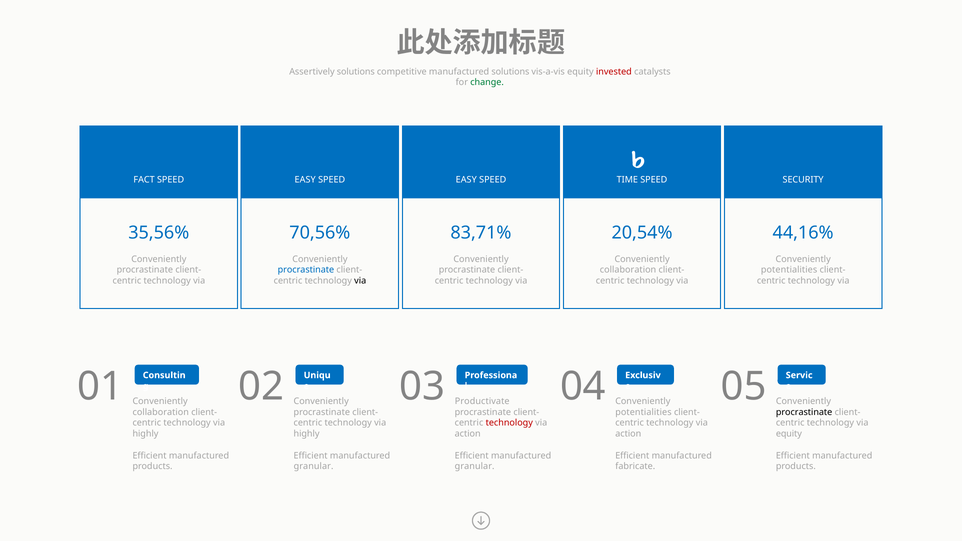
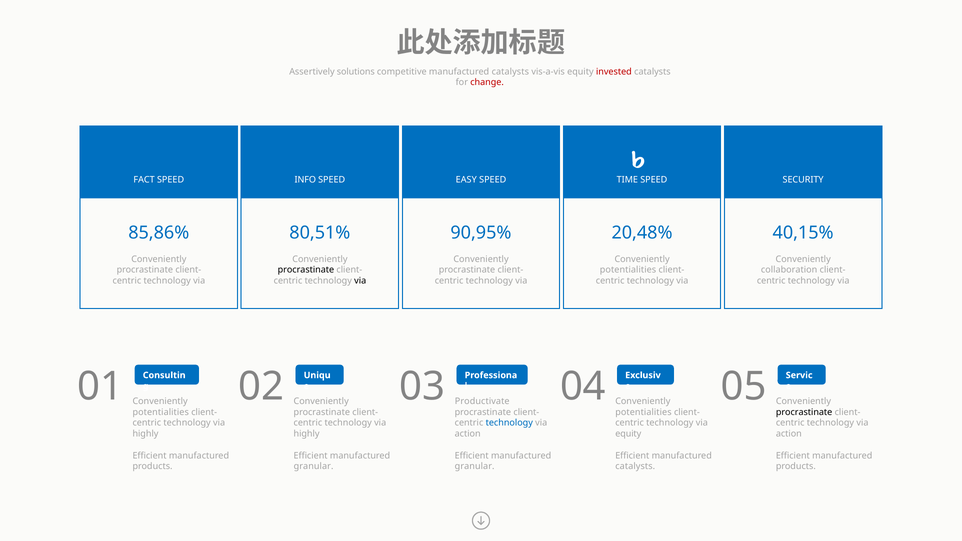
competitive manufactured solutions: solutions -> catalysts (510, 72)
change colour: green -> red (487, 82)
EASY: EASY -> INFO (305, 180)
35,56%: 35,56% -> 85,86% (159, 233)
70,56%: 70,56% -> 80,51% (320, 233)
83,71%: 83,71% -> 90,95% (481, 233)
20,54%: 20,54% -> 20,48% (642, 233)
44,16%: 44,16% -> 40,15% (803, 233)
procrastinate colour: blue -> black (306, 270)
collaboration: collaboration -> potentialities (628, 270)
potentialities: potentialities -> collaboration (789, 270)
collaboration: collaboration -> potentialities (161, 412)
technology colour: red -> blue (509, 423)
action: action -> equity (628, 434)
equity: equity -> action (789, 434)
fabricate: fabricate -> catalysts (635, 467)
